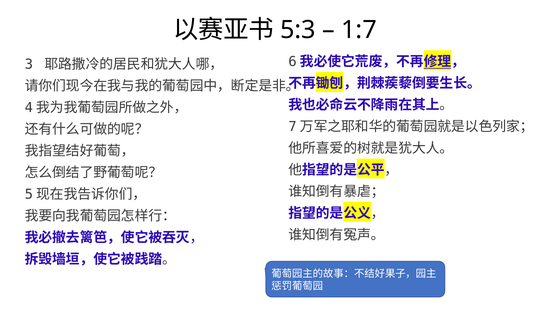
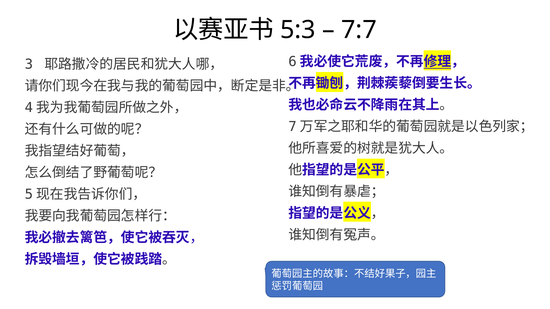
1:7: 1:7 -> 7:7 (359, 30)
